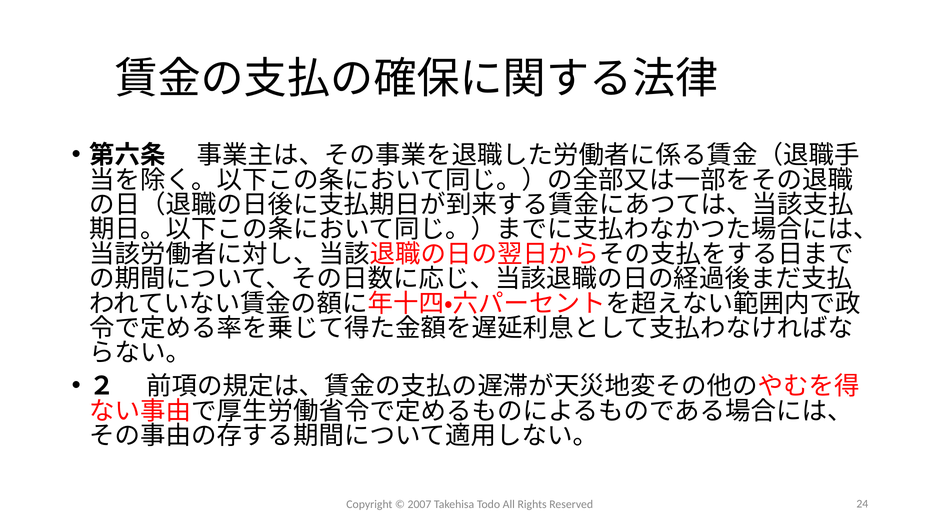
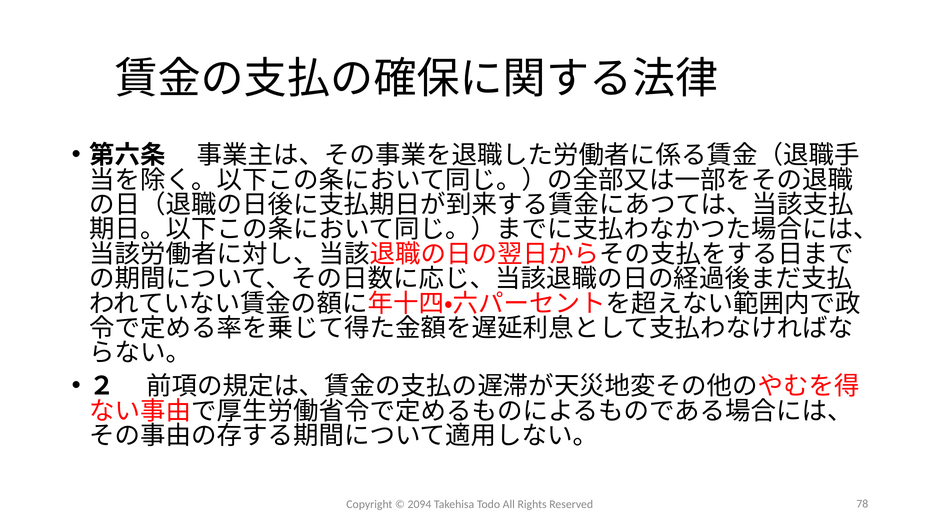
2007: 2007 -> 2094 (419, 505)
24: 24 -> 78 (862, 505)
